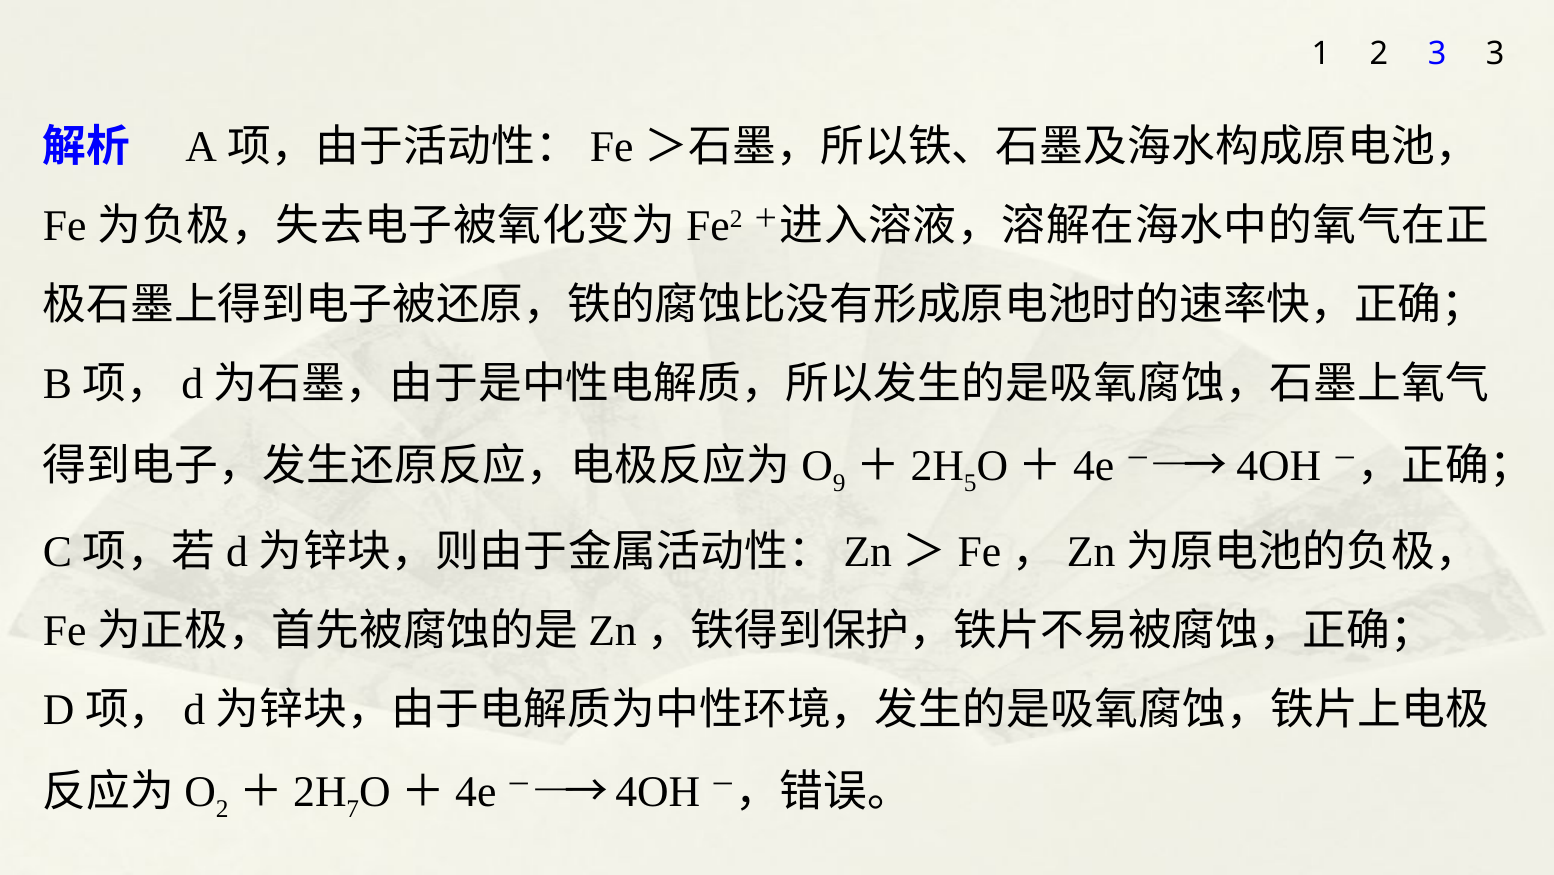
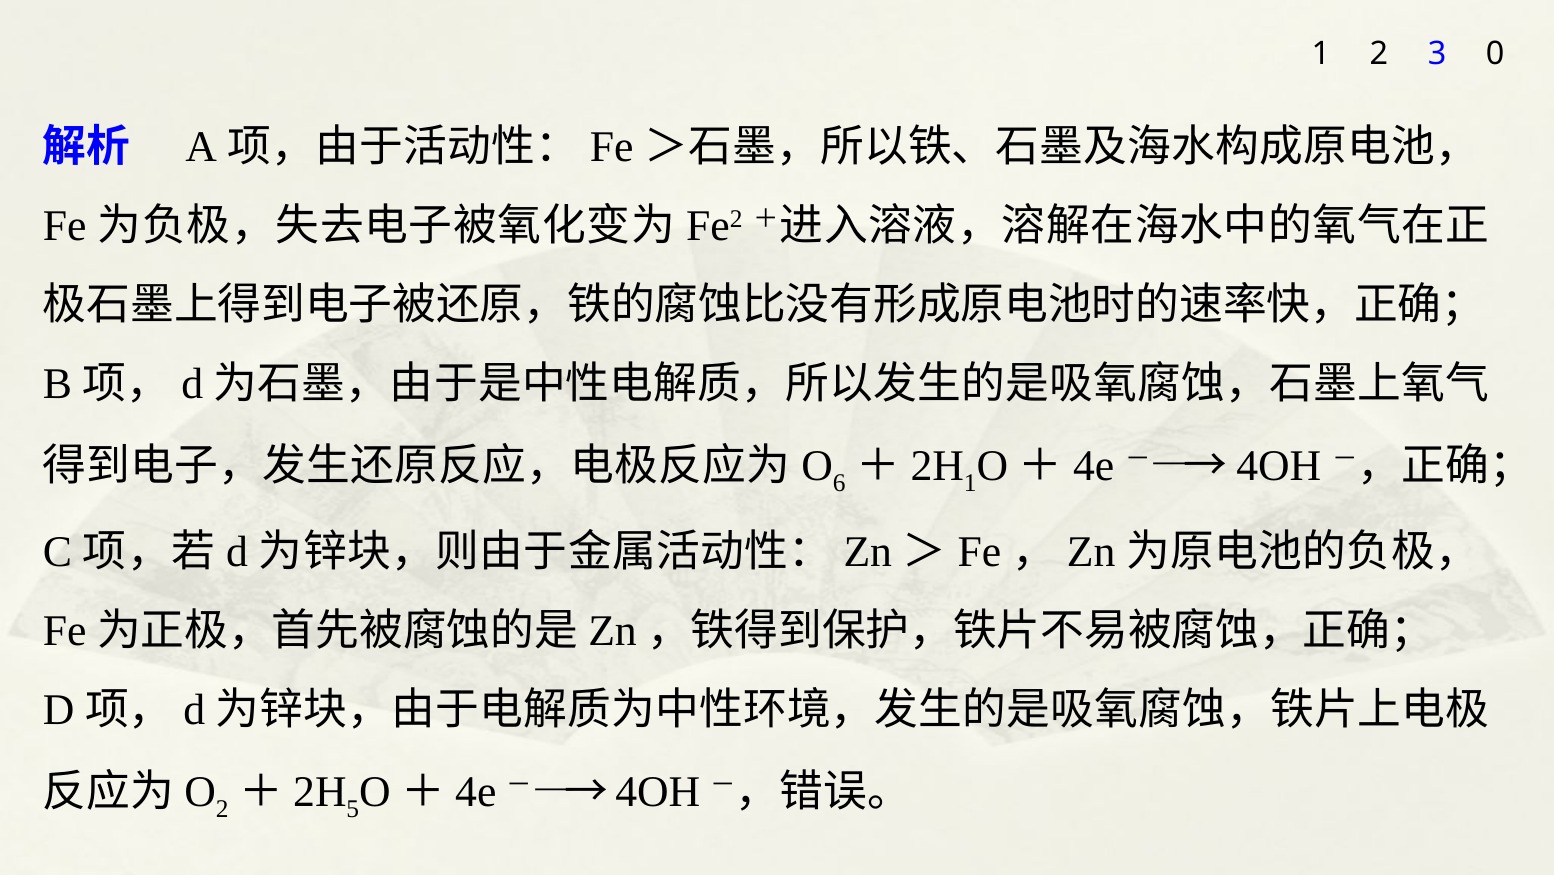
3 3: 3 -> 0 (1495, 54)
9: 9 -> 6 (839, 483)
5: 5 -> 1 (970, 483)
7: 7 -> 5 (353, 809)
